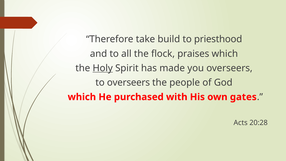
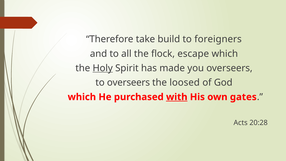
priesthood: priesthood -> foreigners (218, 39)
praises: praises -> escape (193, 54)
people: people -> loosed (185, 82)
with underline: none -> present (177, 97)
